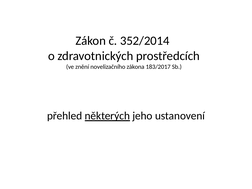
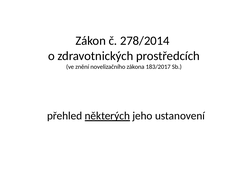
352/2014: 352/2014 -> 278/2014 (145, 41)
